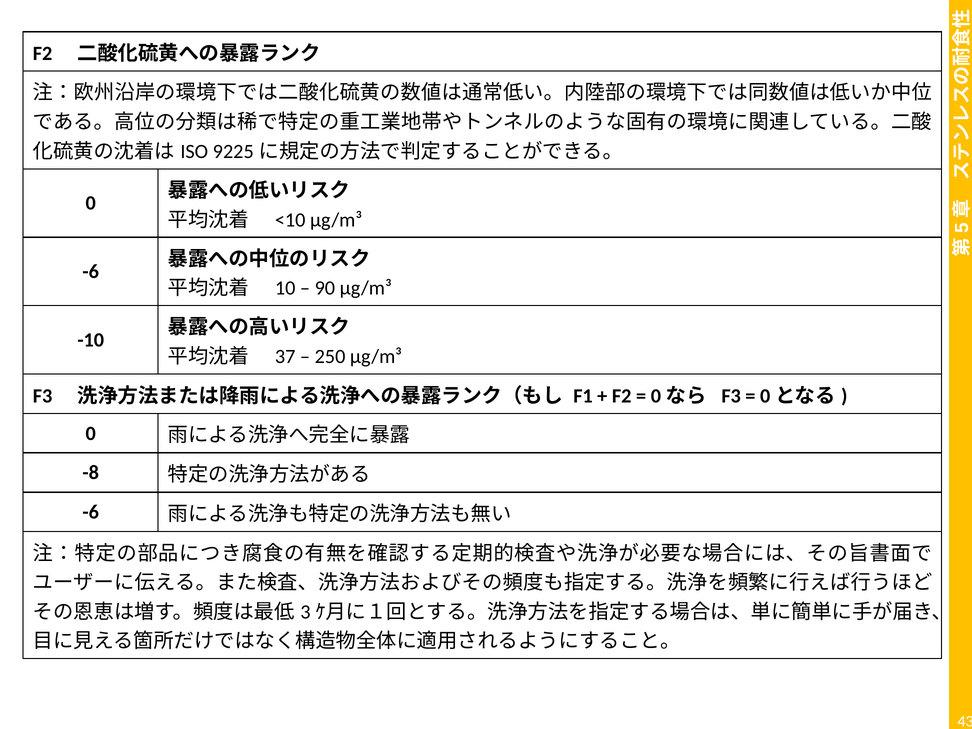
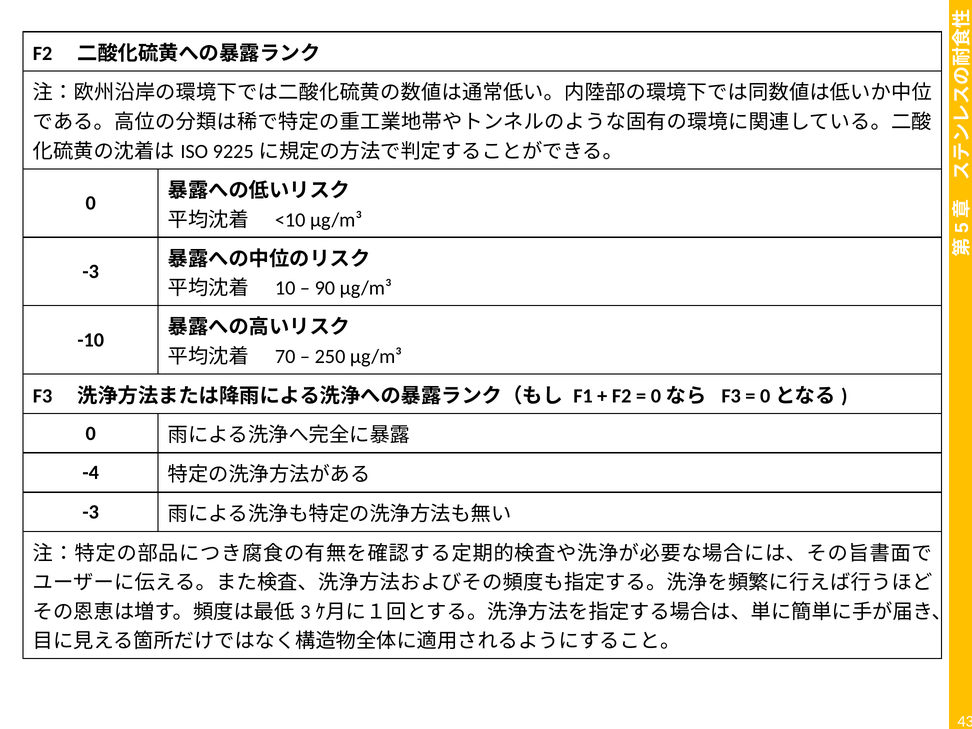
-6: -6 -> -3 (91, 272)
37: 37 -> 70 (285, 357)
-8: -8 -> -4 (91, 473)
-6: -6 -> -3 (91, 512)
